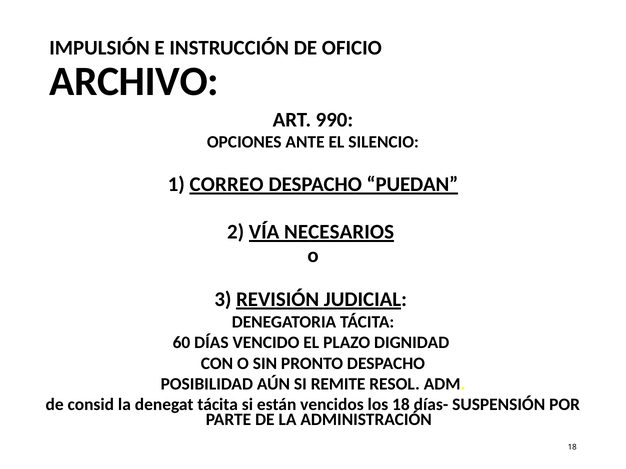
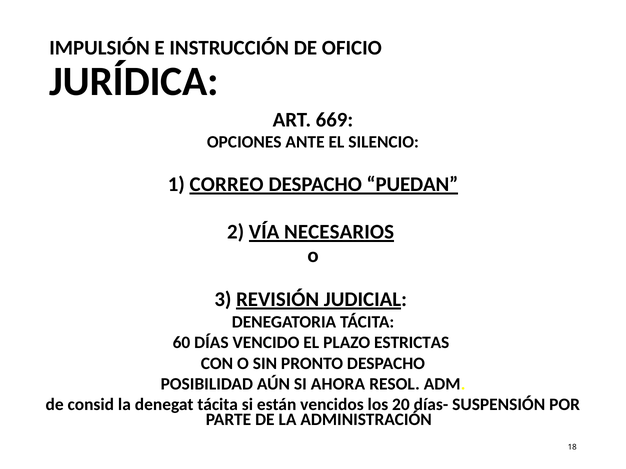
ARCHIVO: ARCHIVO -> JURÍDICA (134, 81)
990: 990 -> 669 (334, 120)
DIGNIDAD: DIGNIDAD -> ESTRICTAS (412, 343)
REMITE: REMITE -> AHORA (338, 384)
los 18: 18 -> 20 (401, 405)
